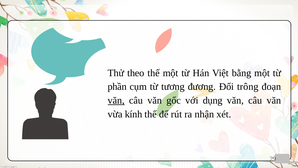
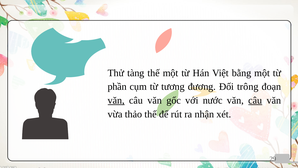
theo: theo -> tàng (136, 73)
dụng: dụng -> nước (213, 100)
câu underline: none -> present (255, 100)
kính: kính -> thảo (133, 114)
